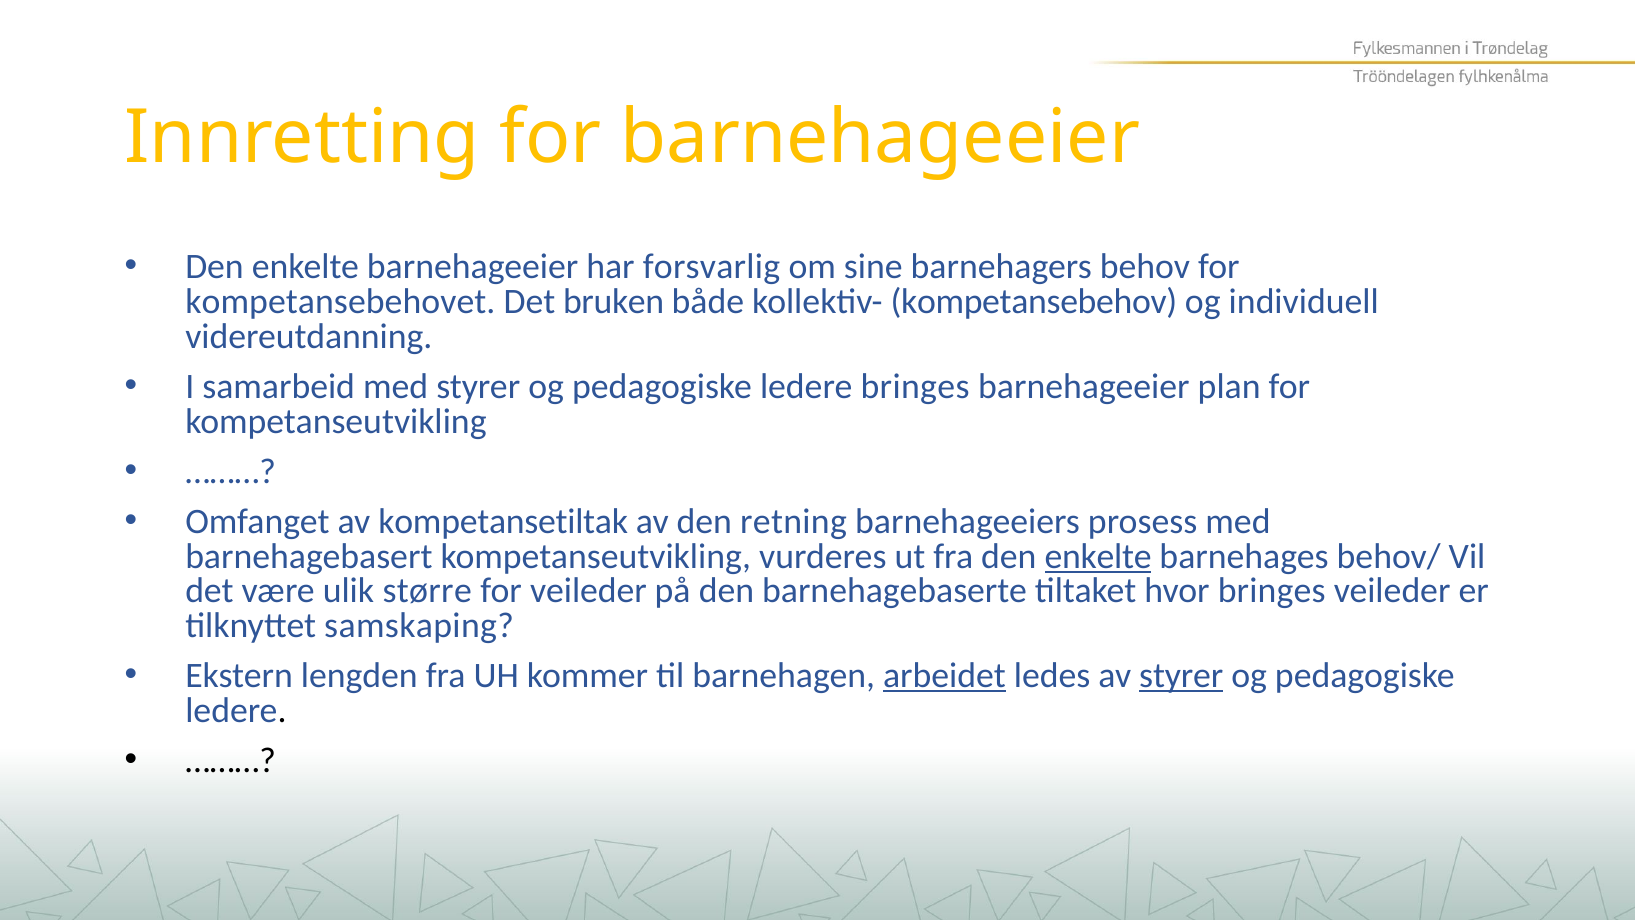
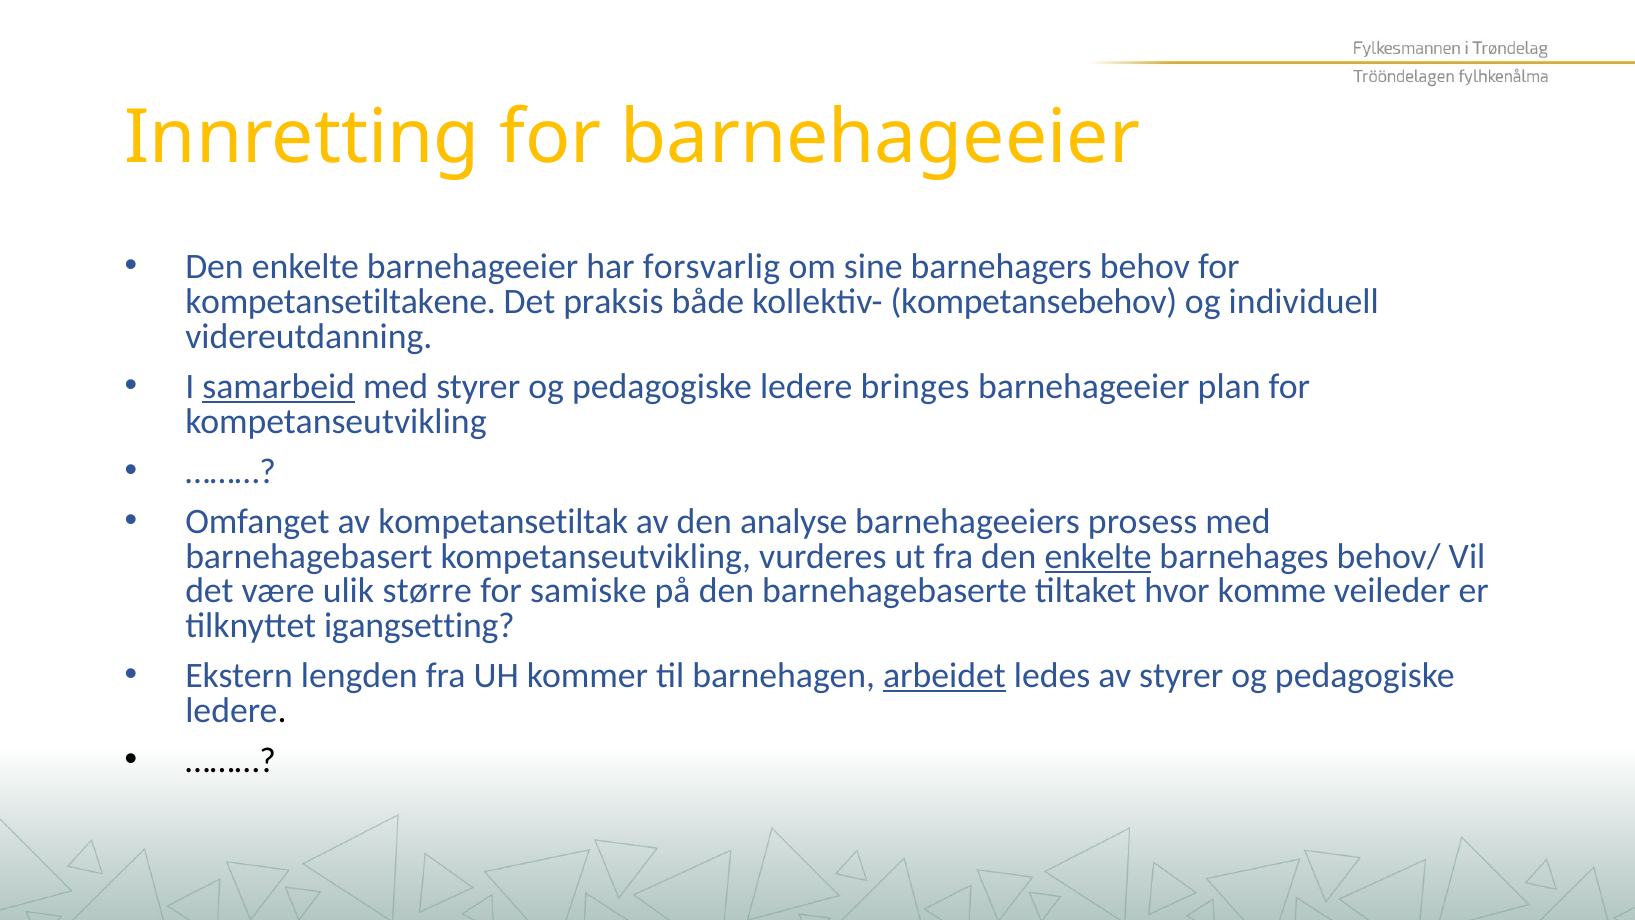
kompetansebehovet: kompetansebehovet -> kompetansetiltakene (341, 302)
bruken: bruken -> praksis (613, 302)
samarbeid underline: none -> present (279, 387)
retning: retning -> analyse (794, 521)
for veileder: veileder -> samiske (588, 591)
hvor bringes: bringes -> komme (1272, 591)
samskaping: samskaping -> igangsetting (419, 626)
styrer underline: present -> none (1181, 676)
